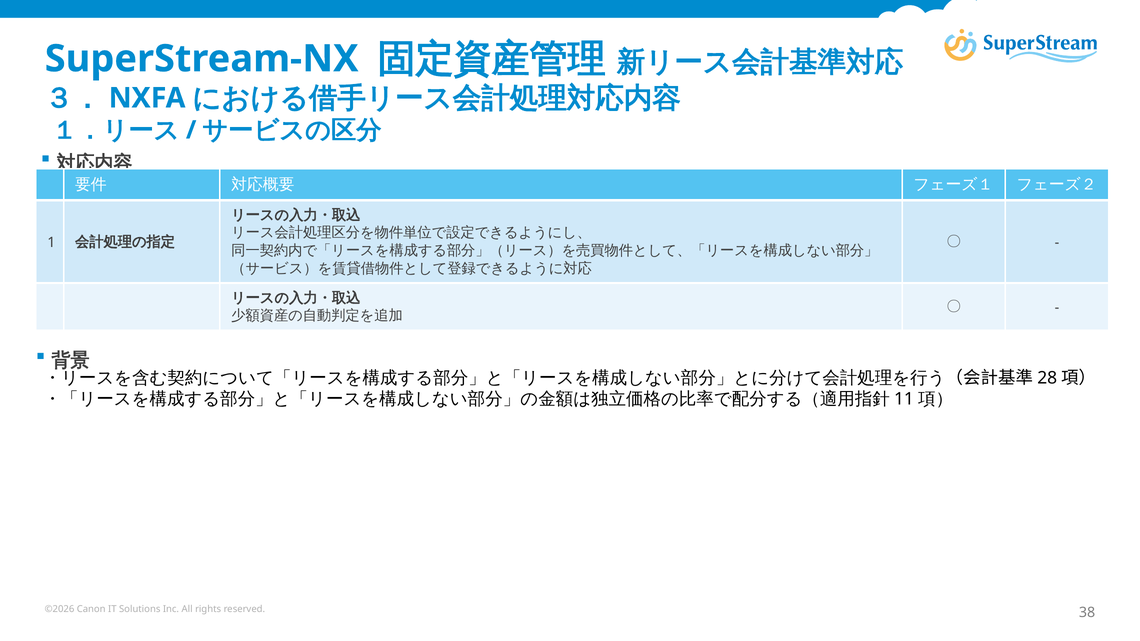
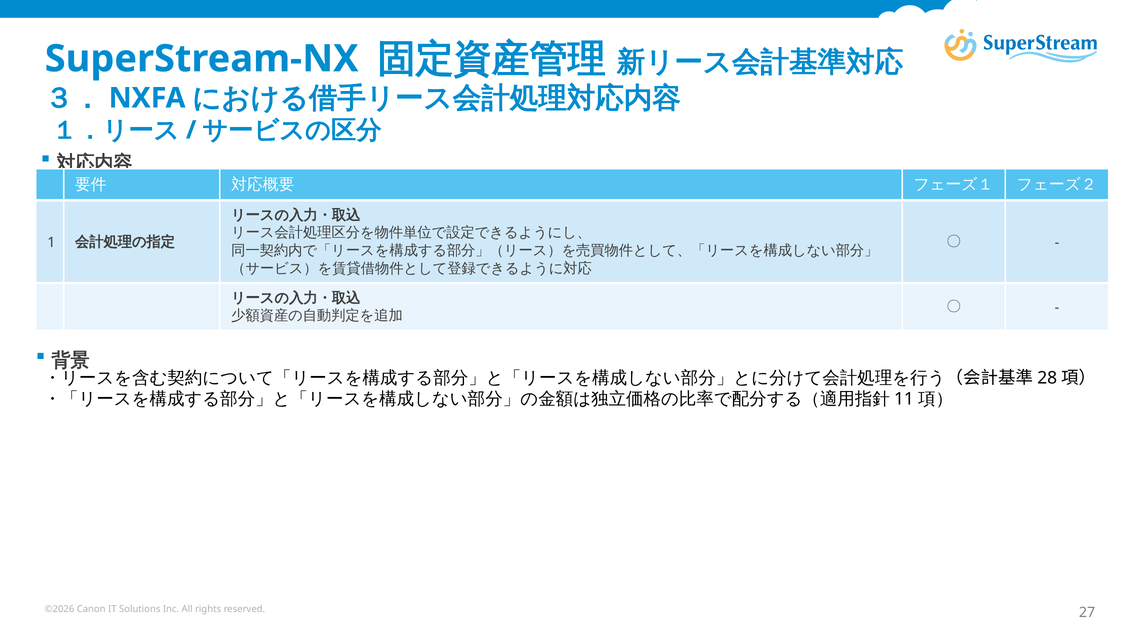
38: 38 -> 27 (1087, 613)
